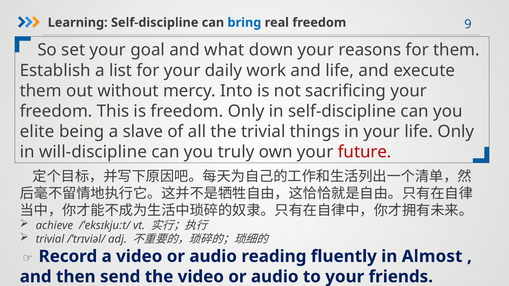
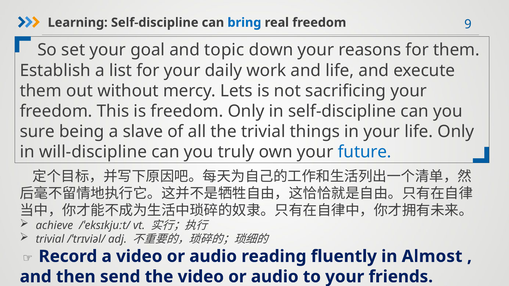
what: what -> topic (224, 50)
Into: Into -> Lets (236, 91)
elite: elite -> sure (37, 132)
future colour: red -> blue (365, 152)
